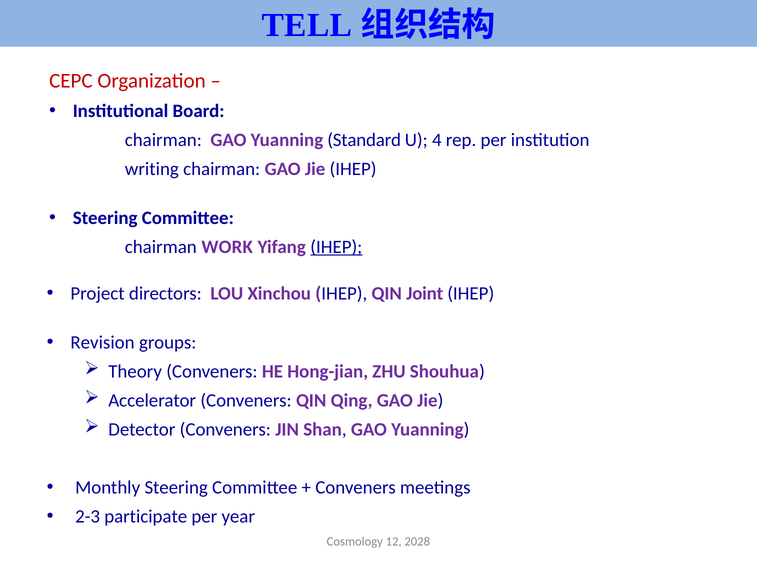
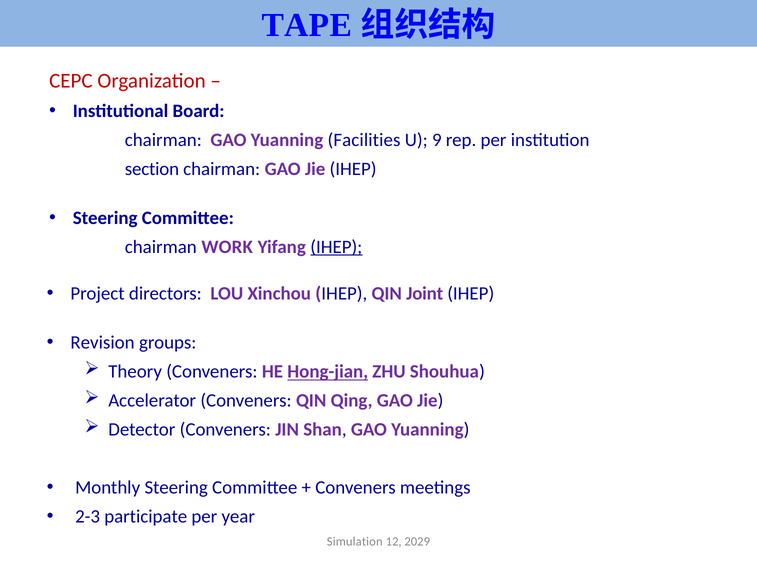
TELL: TELL -> TAPE (307, 25)
Standard: Standard -> Facilities (364, 140)
4: 4 -> 9 (437, 140)
writing: writing -> section (152, 169)
Hong-jian underline: none -> present (328, 372)
Cosmology: Cosmology -> Simulation (355, 542)
2028: 2028 -> 2029 (417, 542)
